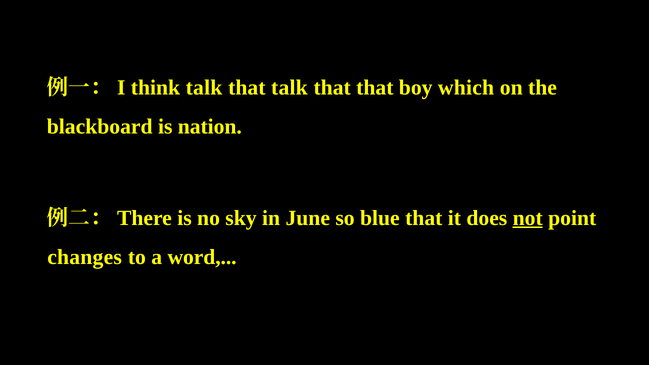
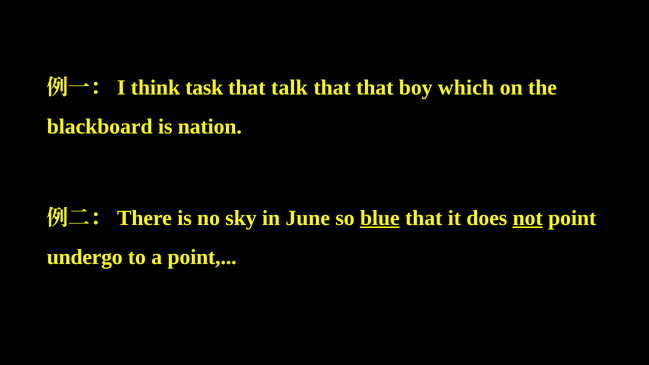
think talk: talk -> task (204, 88)
blue underline: none -> present (380, 218)
changes: changes -> undergo (85, 257)
a word: word -> point (202, 257)
